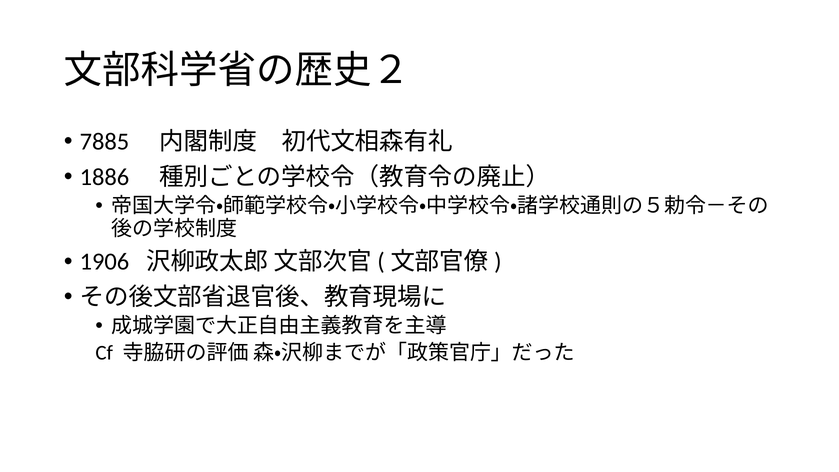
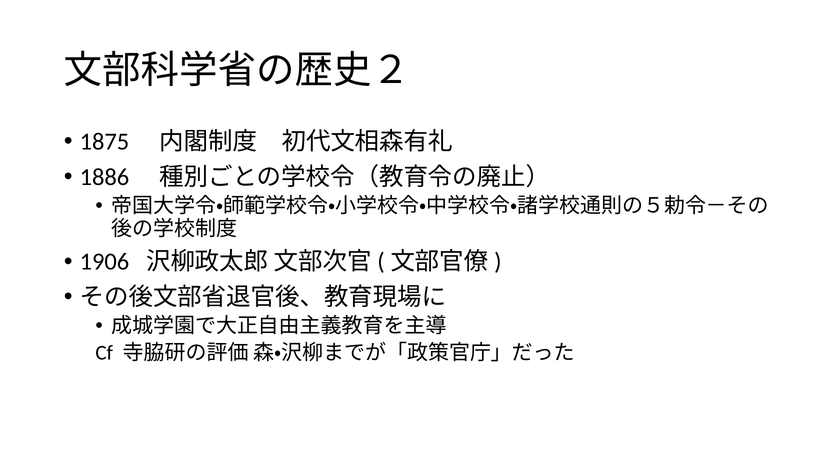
7885: 7885 -> 1875 (104, 142)
